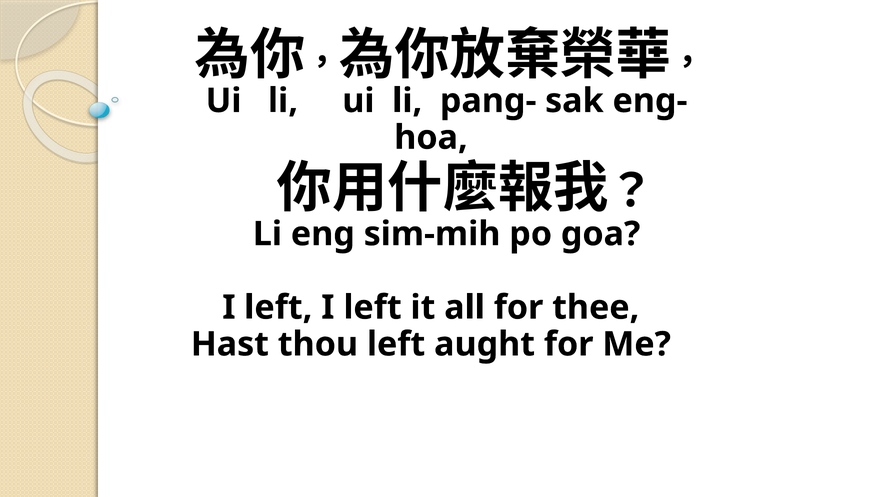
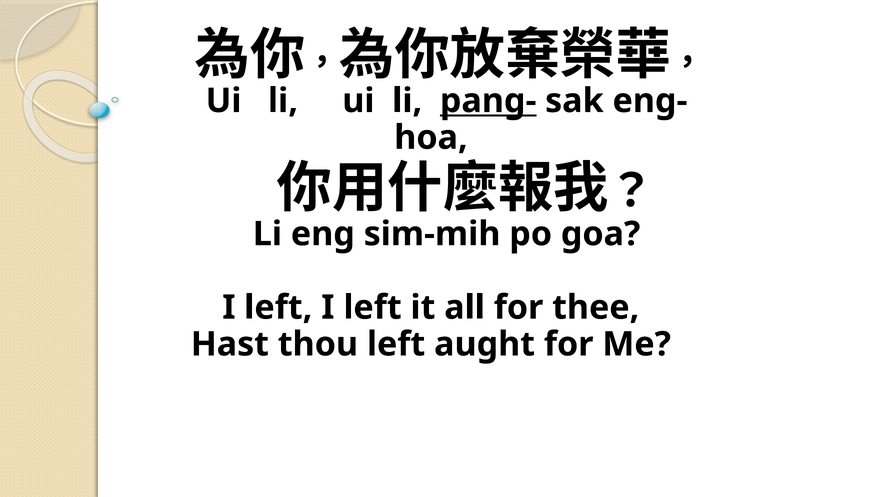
pang- underline: none -> present (488, 101)
